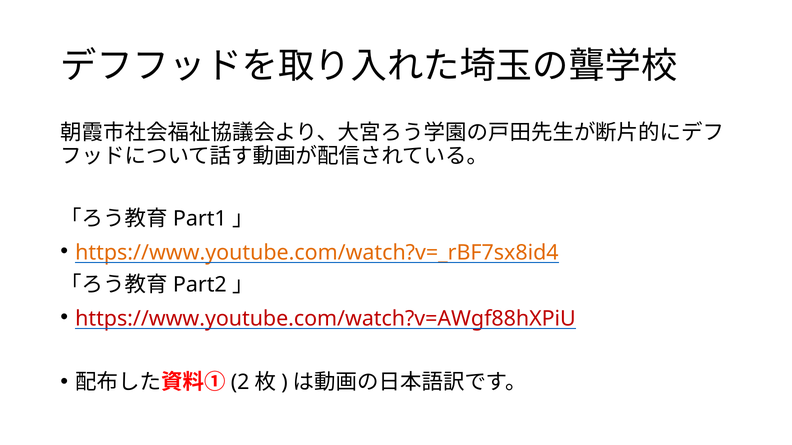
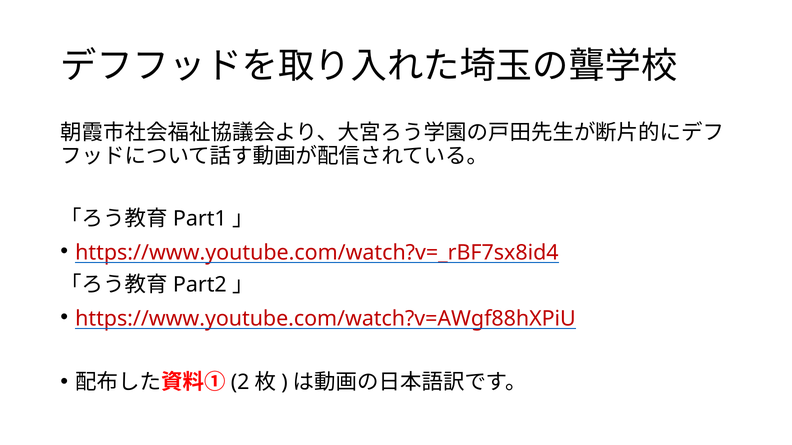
https://www.youtube.com/watch?v=_rBF7sx8id4 colour: orange -> red (317, 253)
